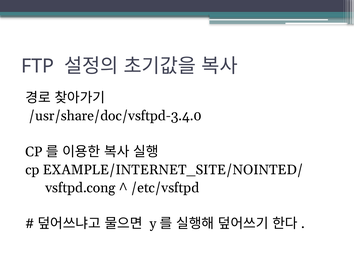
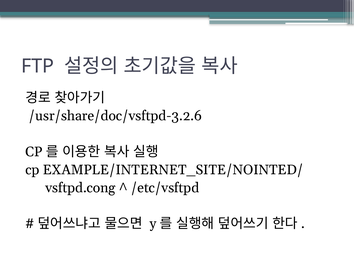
/usr/share/doc/vsftpd-3.4.0: /usr/share/doc/vsftpd-3.4.0 -> /usr/share/doc/vsftpd-3.2.6 (115, 116)
